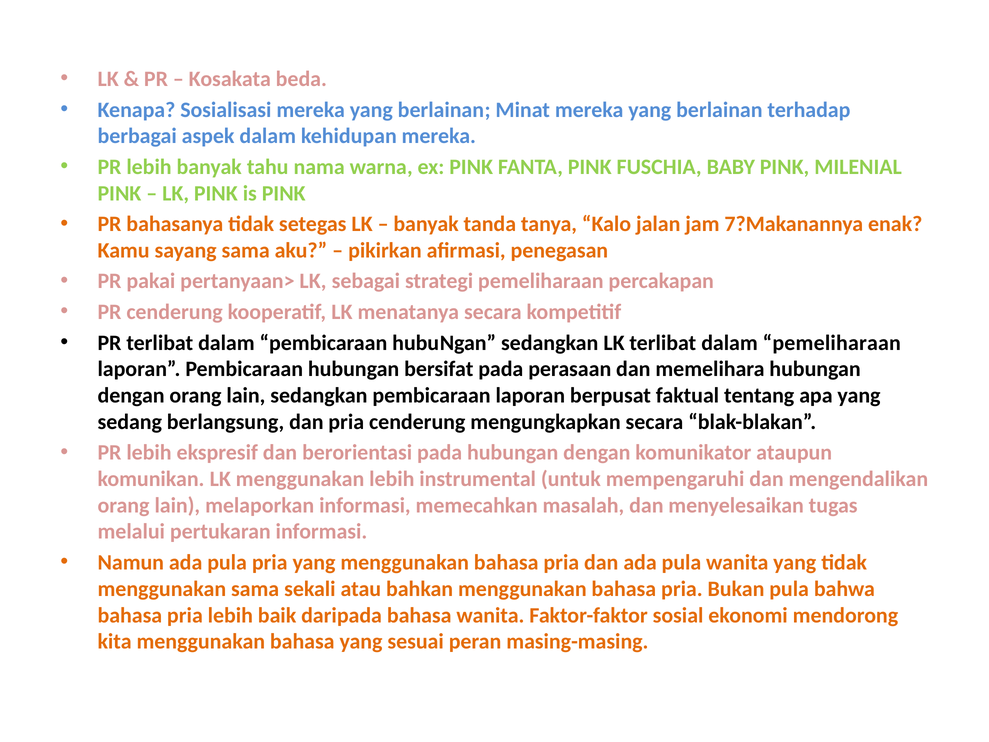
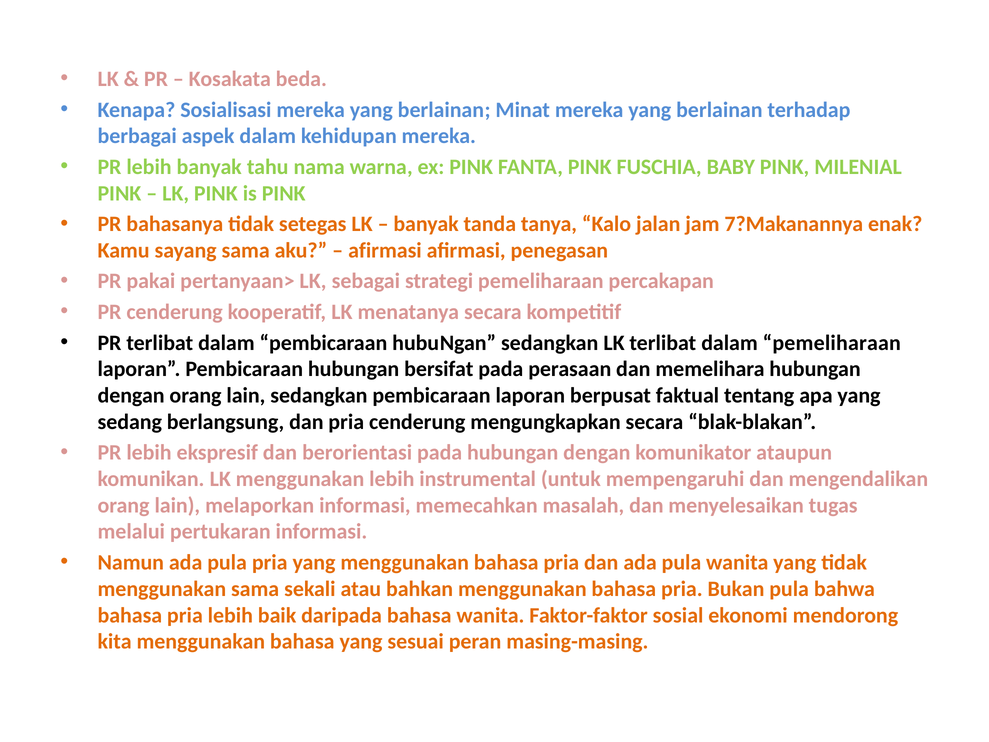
pikirkan: pikirkan -> afirmasi (385, 250)
